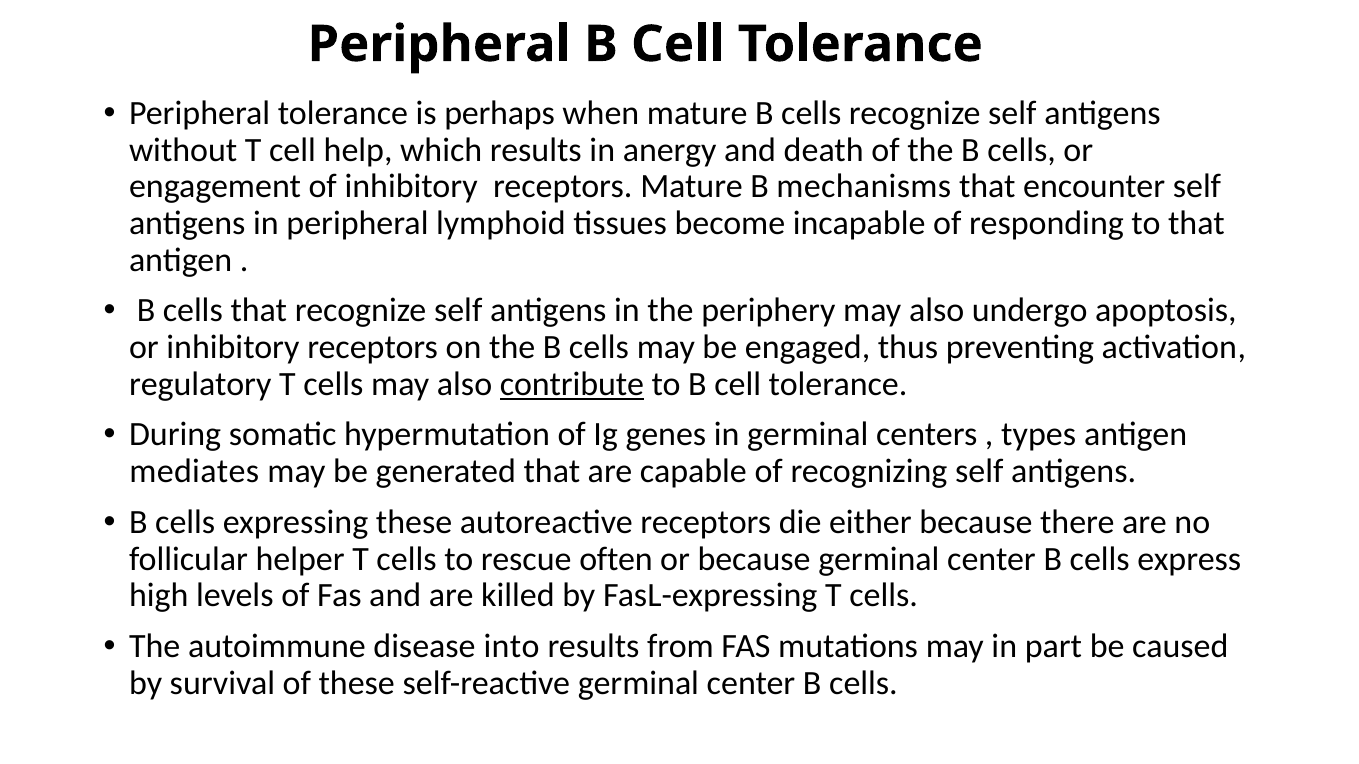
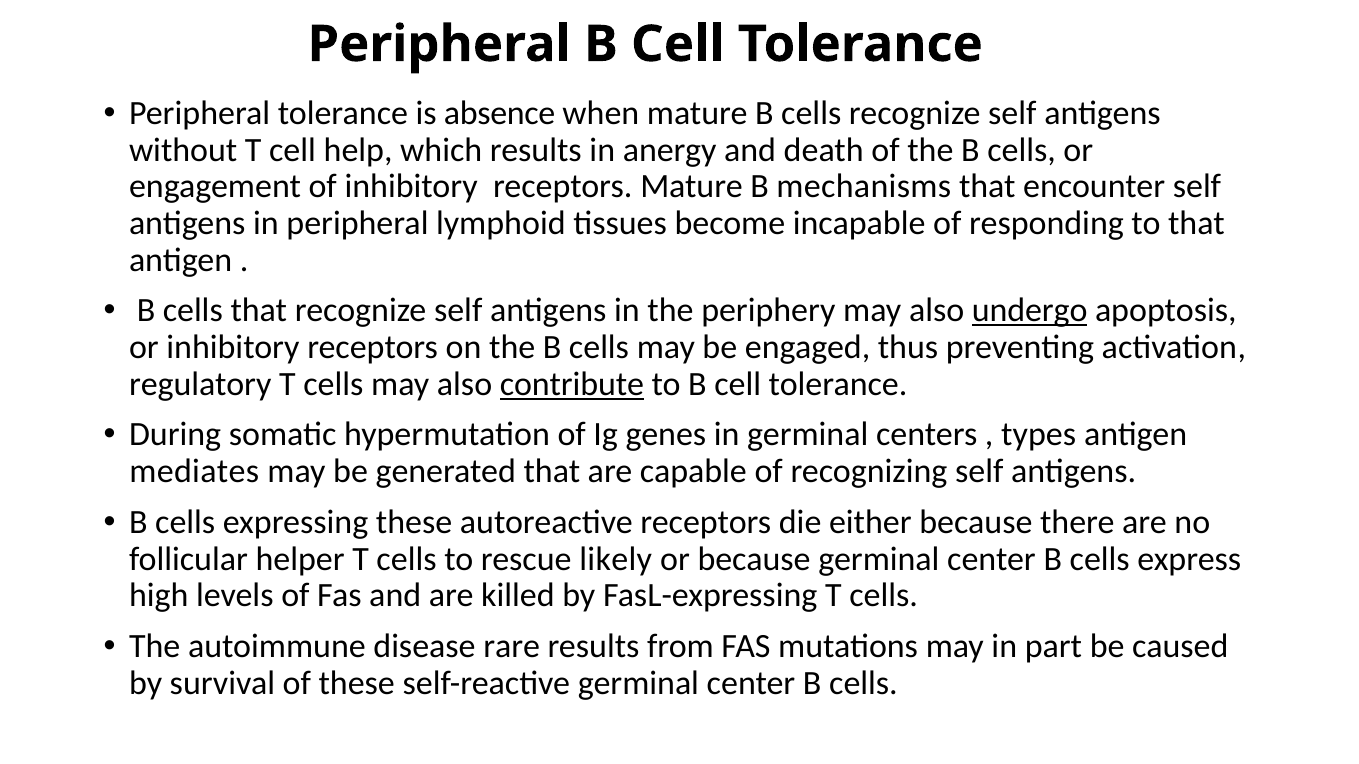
perhaps: perhaps -> absence (500, 113)
undergo underline: none -> present (1030, 311)
often: often -> likely (616, 559)
into: into -> rare (512, 647)
